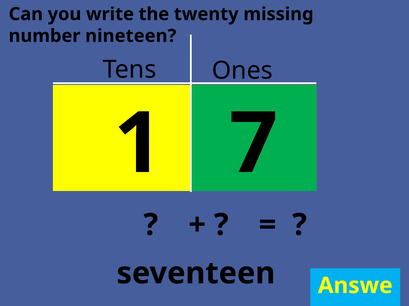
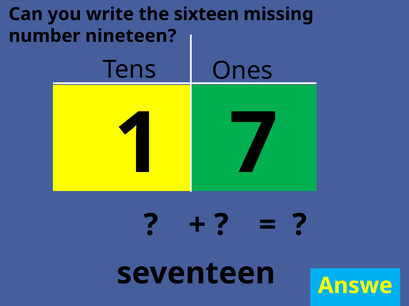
twenty: twenty -> sixteen (206, 14)
